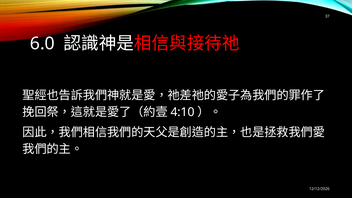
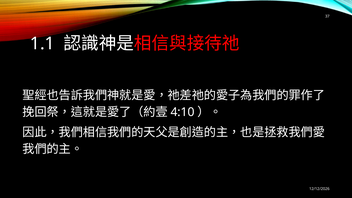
6.0: 6.0 -> 1.1 (42, 44)
